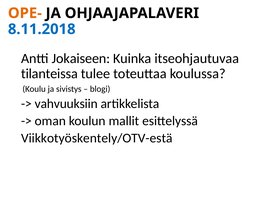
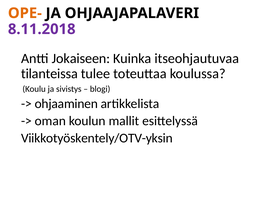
8.11.2018 colour: blue -> purple (42, 29)
vahvuuksiin: vahvuuksiin -> ohjaaminen (66, 104)
Viikkotyöskentely/OTV-estä: Viikkotyöskentely/OTV-estä -> Viikkotyöskentely/OTV-yksin (97, 138)
